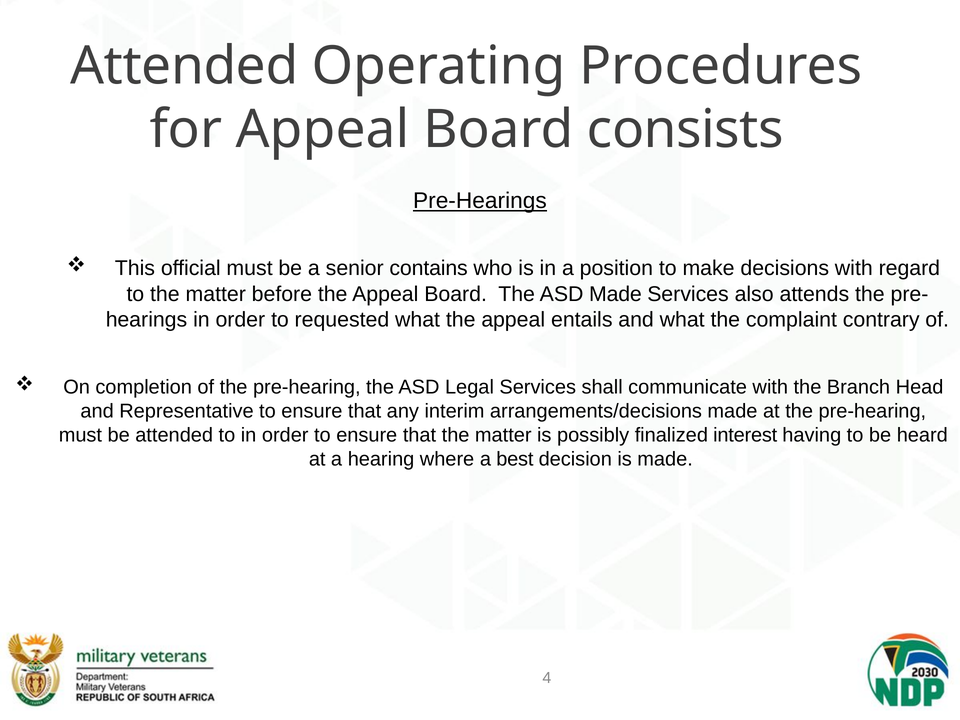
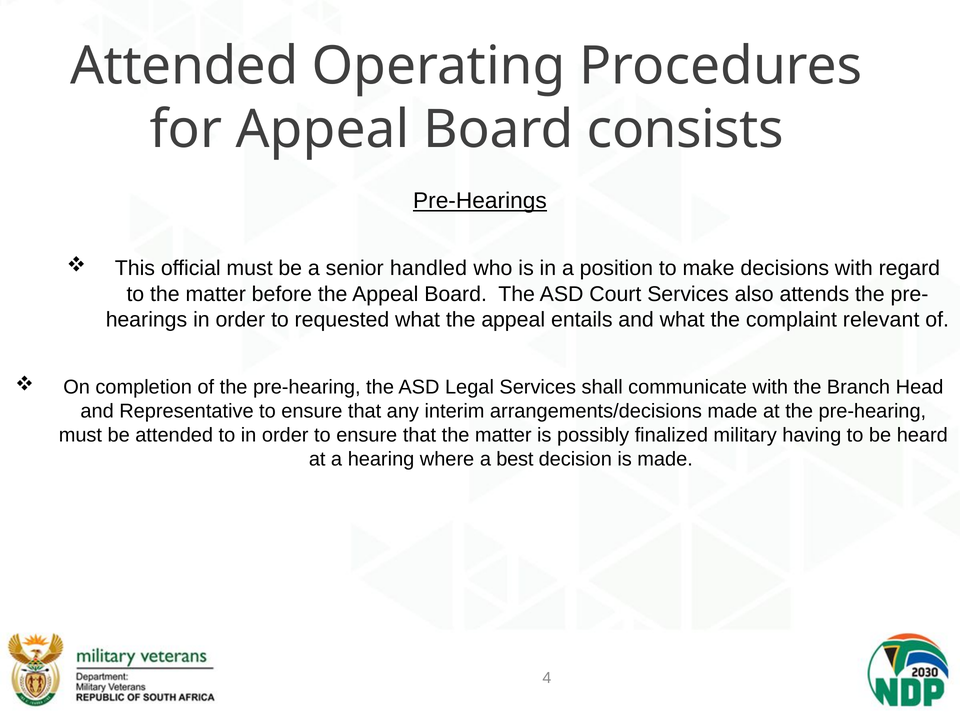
contains: contains -> handled (428, 268)
ASD Made: Made -> Court (615, 294)
contrary: contrary -> relevant (881, 320)
interest: interest -> military (745, 435)
